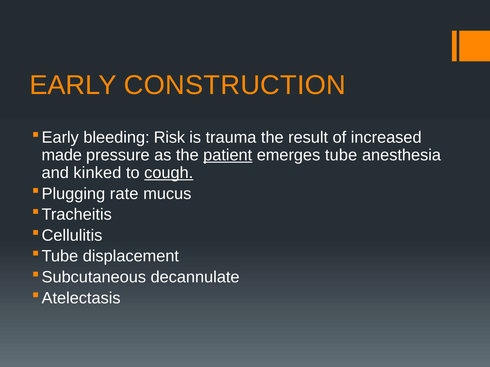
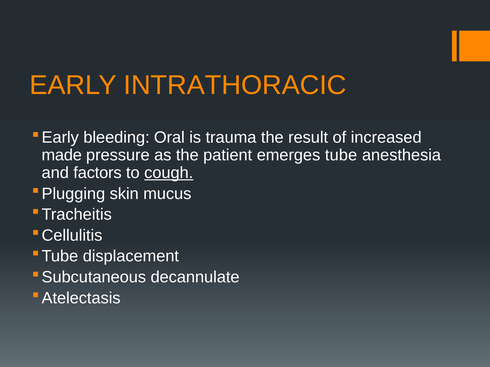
CONSTRUCTION: CONSTRUCTION -> INTRATHORACIC (235, 85)
Risk: Risk -> Oral (169, 138)
patient underline: present -> none (228, 155)
kinked: kinked -> factors (98, 173)
rate: rate -> skin (124, 194)
